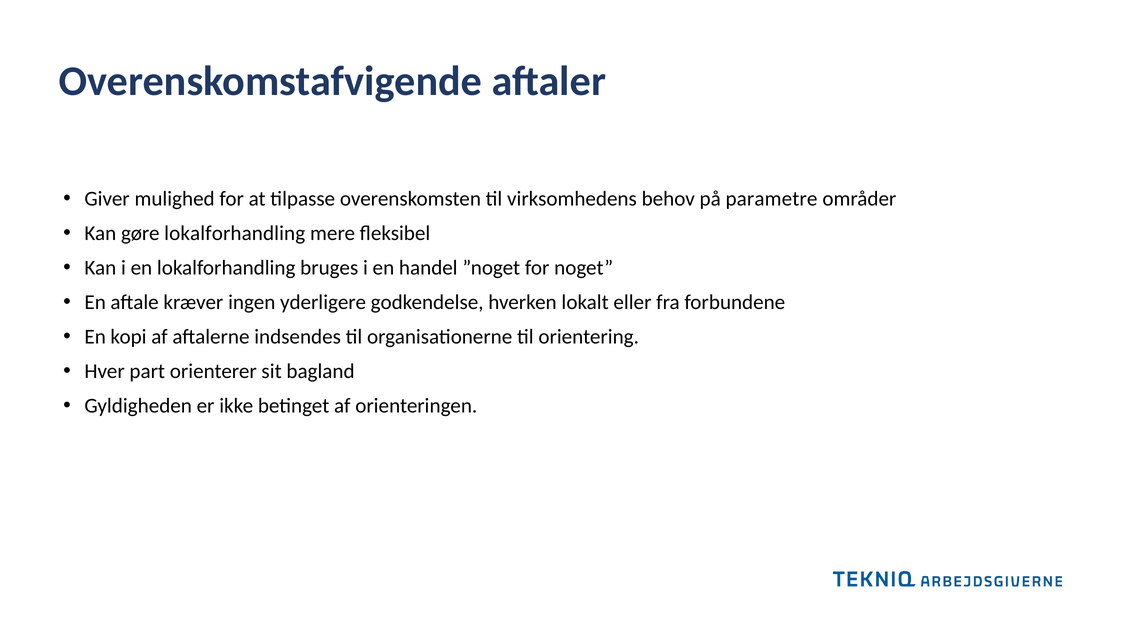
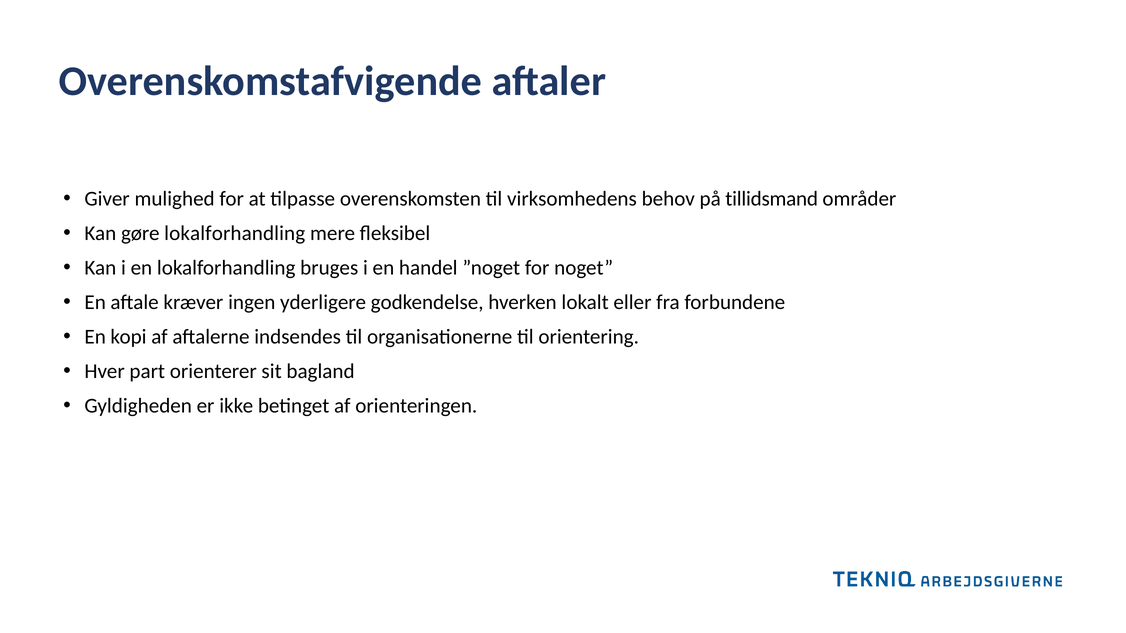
parametre: parametre -> tillidsmand (772, 199)
